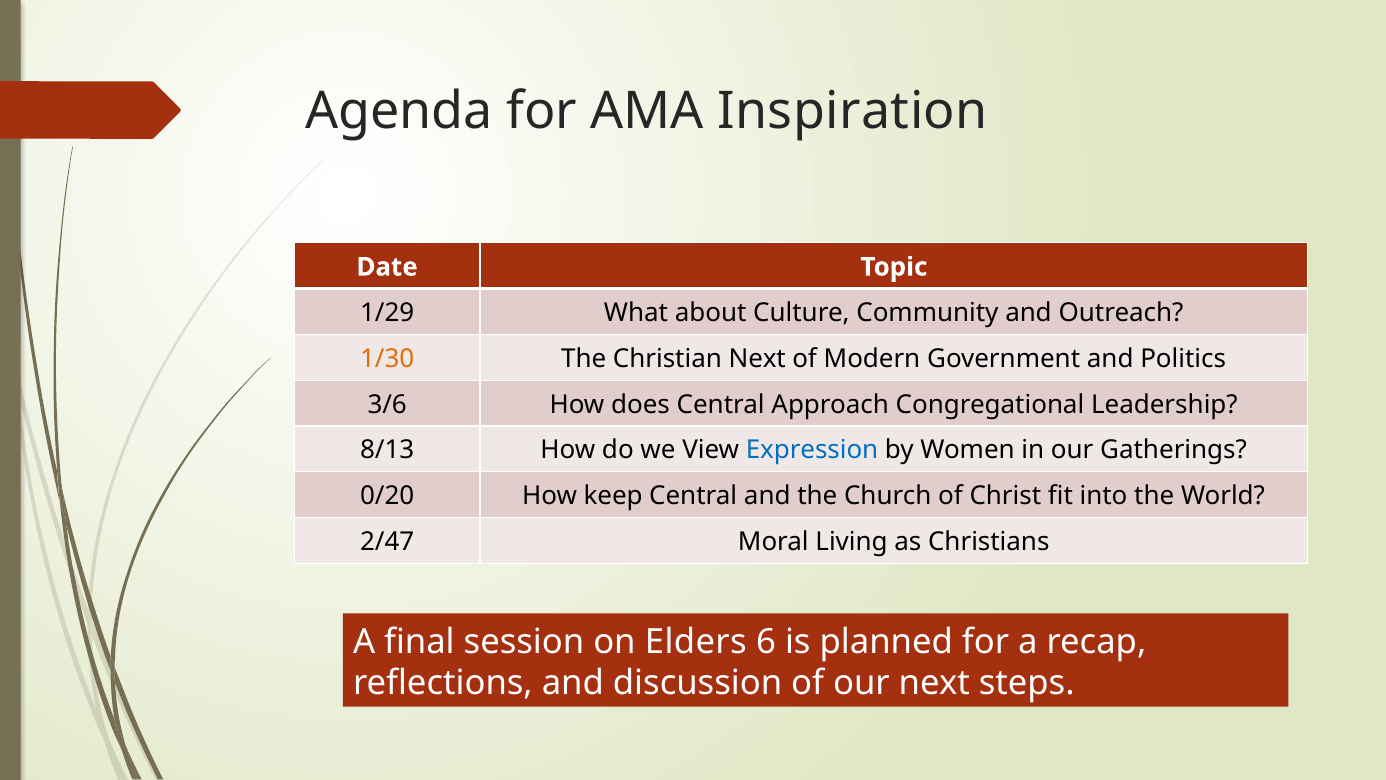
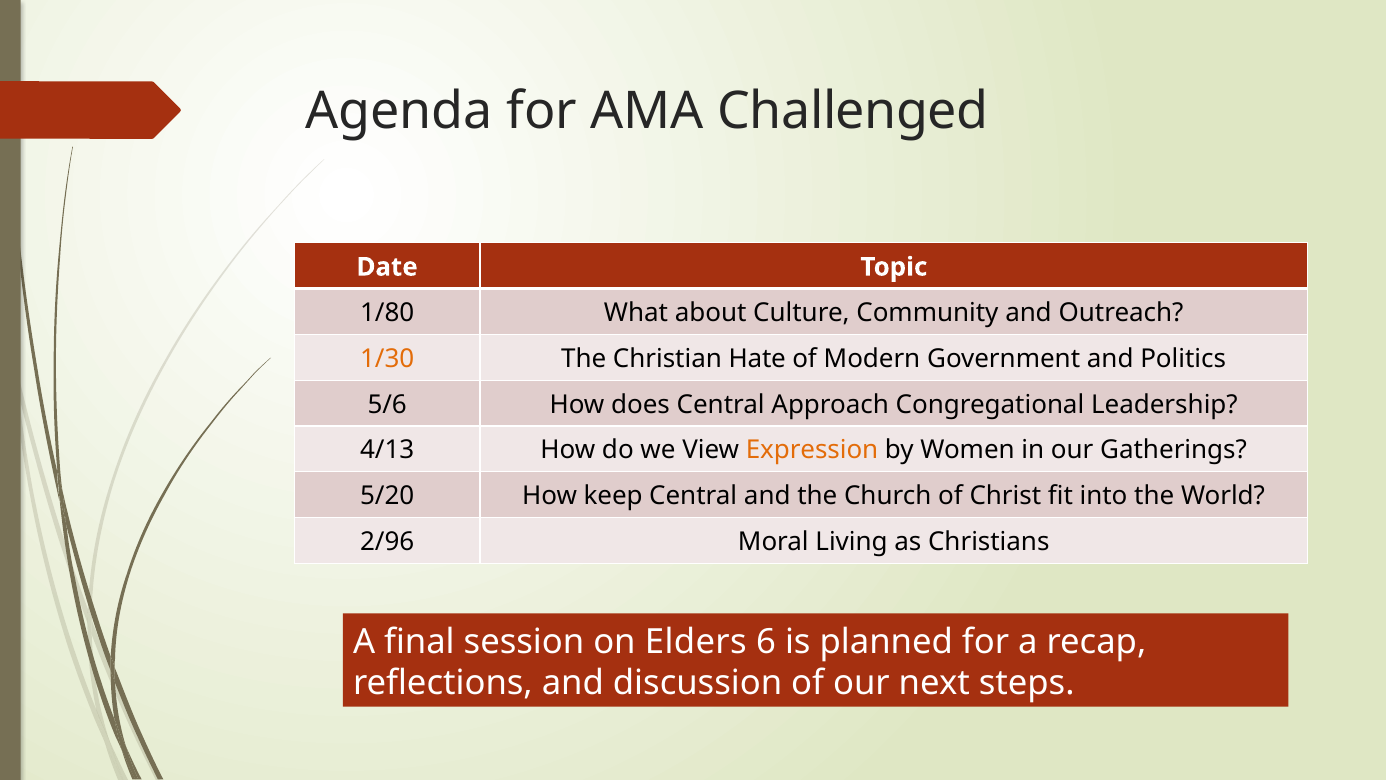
Inspiration: Inspiration -> Challenged (853, 111)
1/29: 1/29 -> 1/80 (387, 313)
Christian Next: Next -> Hate (757, 358)
3/6: 3/6 -> 5/6 (387, 404)
8/13: 8/13 -> 4/13 (387, 450)
Expression colour: blue -> orange (812, 450)
0/20: 0/20 -> 5/20 (387, 496)
2/47: 2/47 -> 2/96 (387, 542)
